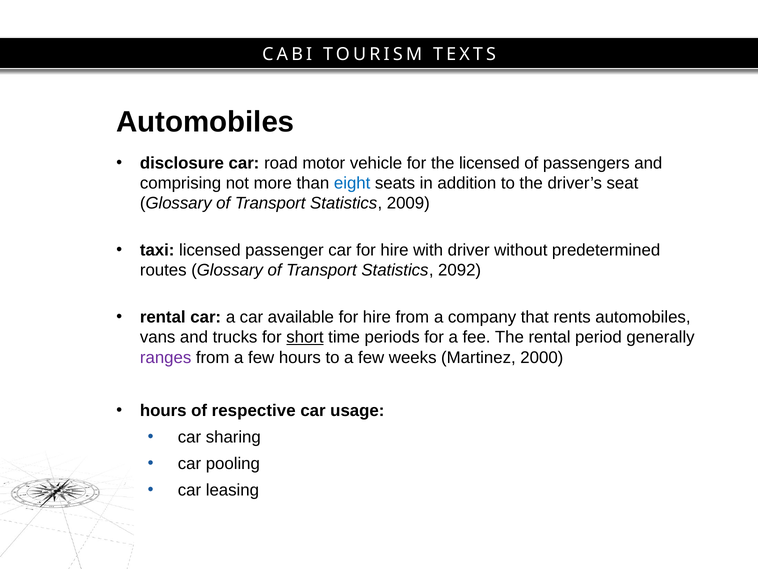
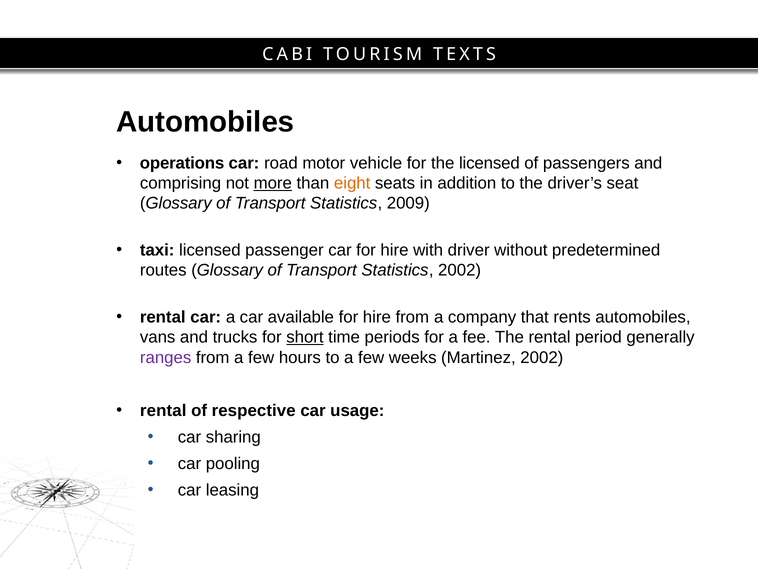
disclosure: disclosure -> operations (182, 163)
more underline: none -> present (273, 183)
eight colour: blue -> orange (352, 183)
Statistics 2092: 2092 -> 2002 (460, 270)
Martinez 2000: 2000 -> 2002 (542, 357)
hours: hours -> rental (163, 410)
